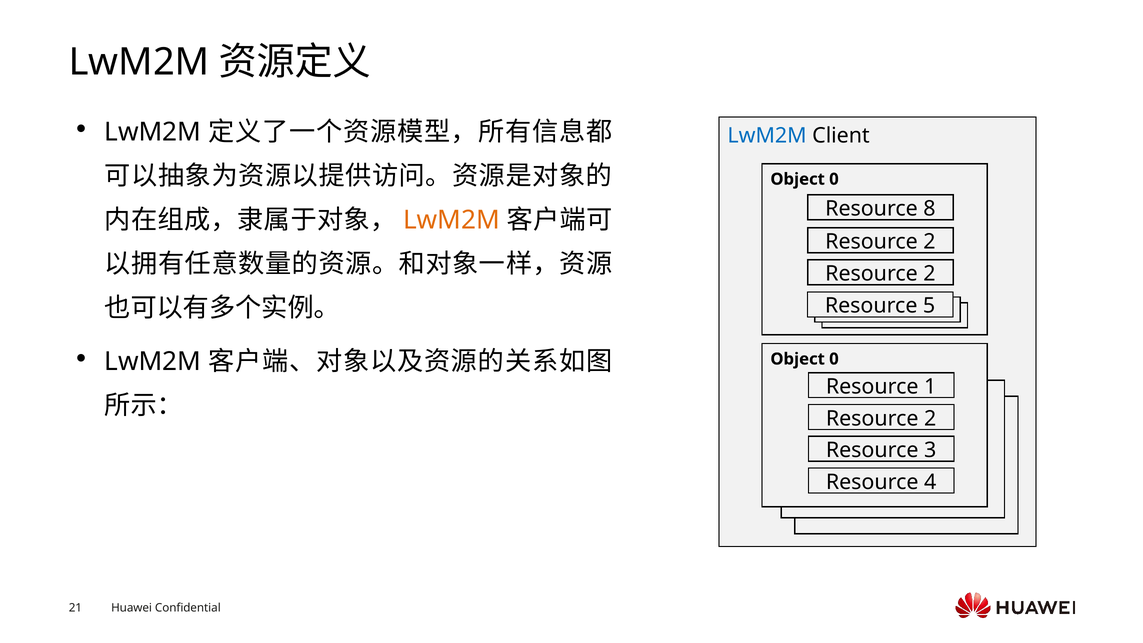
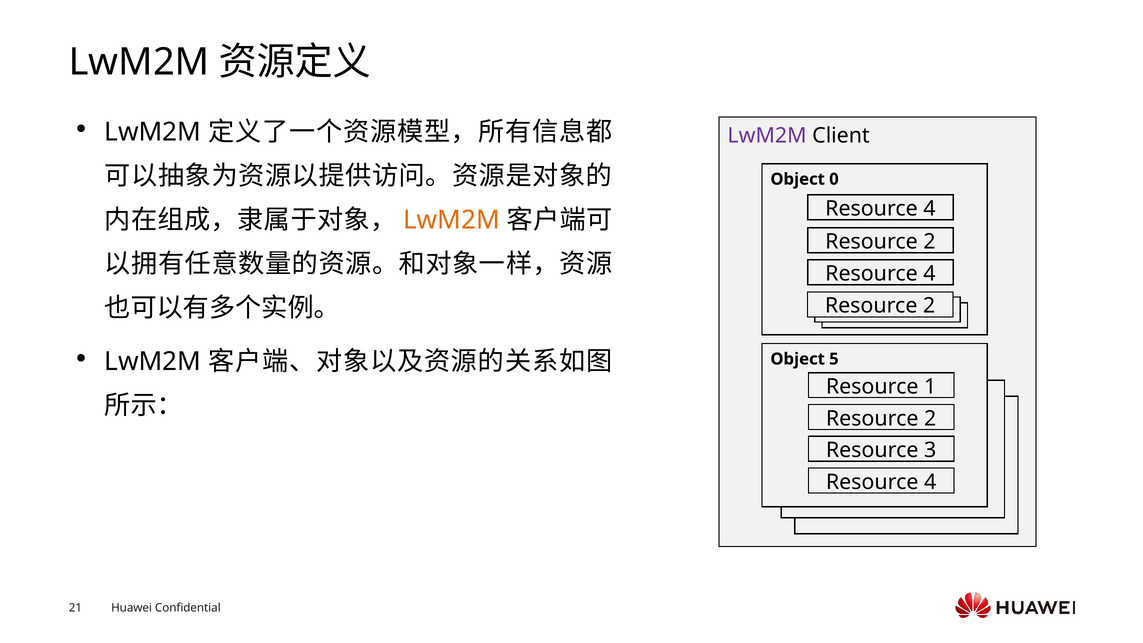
LwM2M colour: blue -> purple (767, 136)
8: 8 -> 4 (929, 209)
2: 2 -> 4 (929, 274)
5: 5 -> 2 (929, 306)
0: 0 -> 5 (834, 359)
